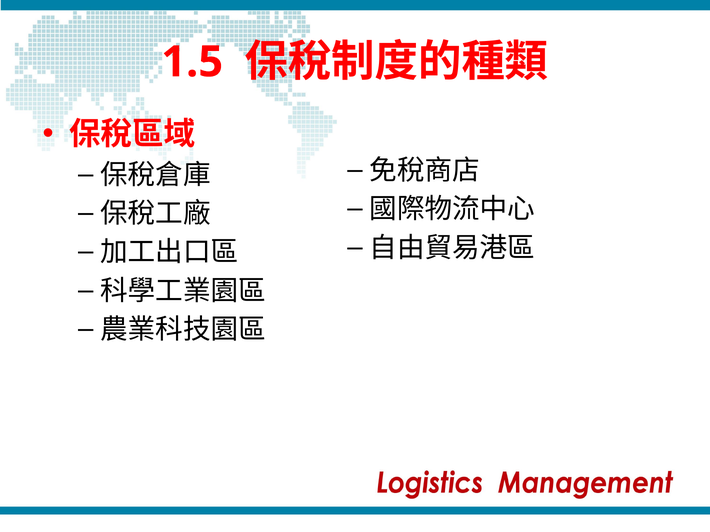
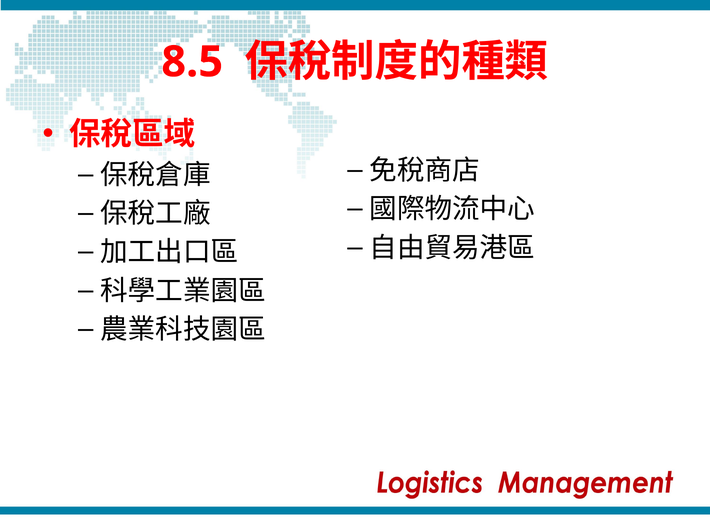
1.5: 1.5 -> 8.5 (192, 62)
